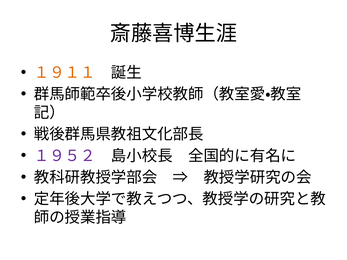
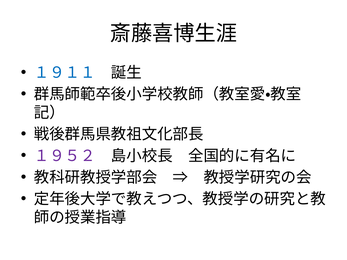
１９１１ colour: orange -> blue (65, 73)
